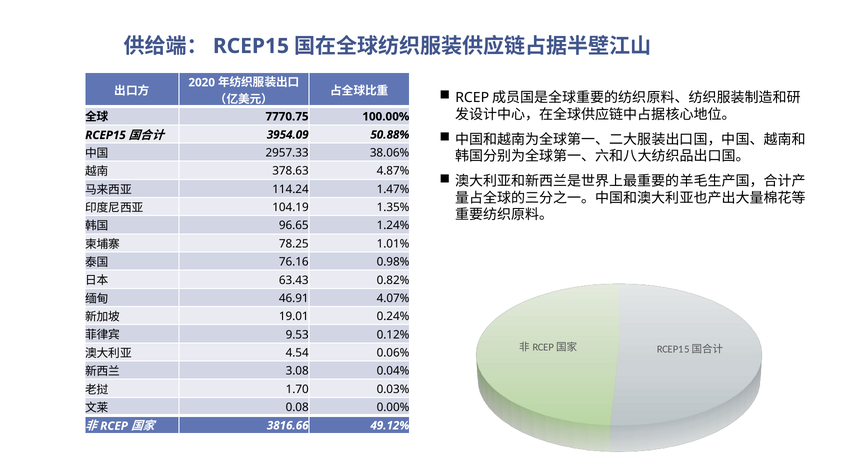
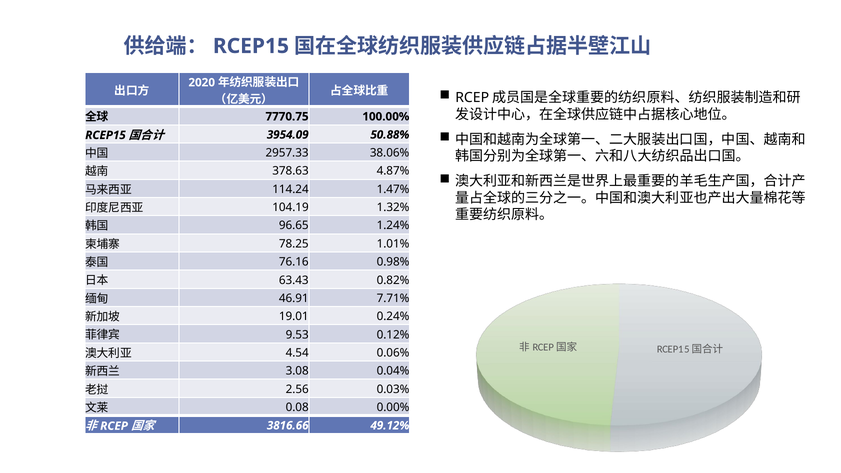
1.35%: 1.35% -> 1.32% (393, 207)
4.07%: 4.07% -> 7.71% (393, 298)
1.70: 1.70 -> 2.56 (297, 389)
